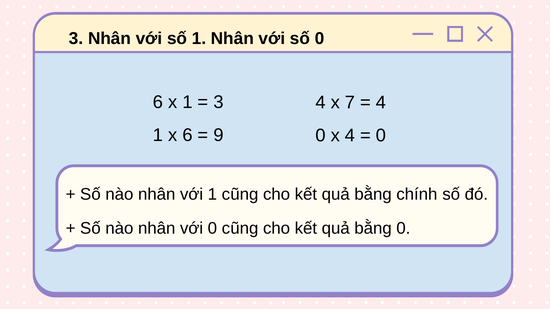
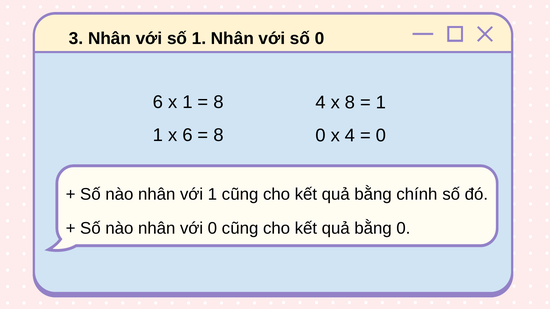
3: 3 -> 8 (219, 102)
7: 7 -> 8 (350, 103)
4: 4 -> 1 (381, 103)
9: 9 -> 8 (219, 135)
